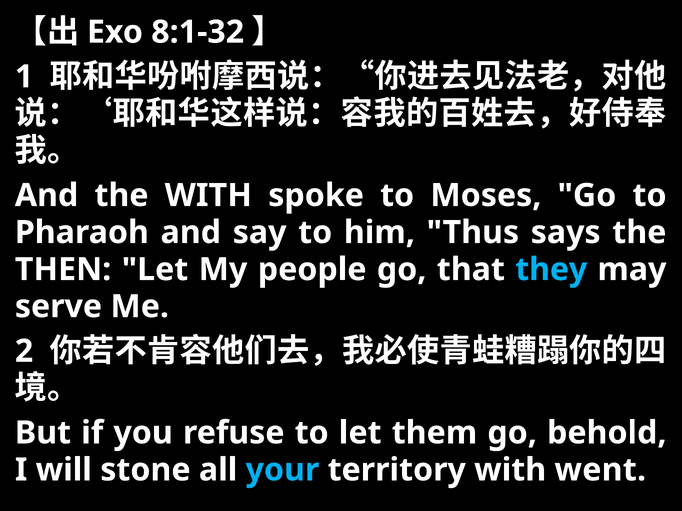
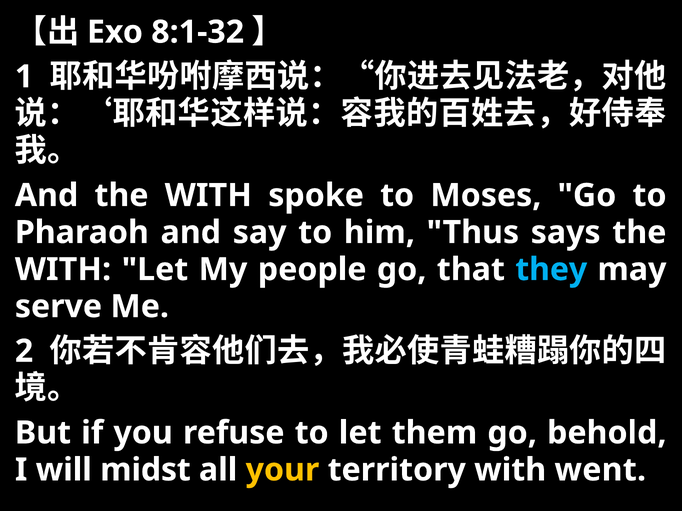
THEN: THEN -> WITH (63, 270)
stone: stone -> midst (146, 470)
your colour: light blue -> yellow (282, 470)
